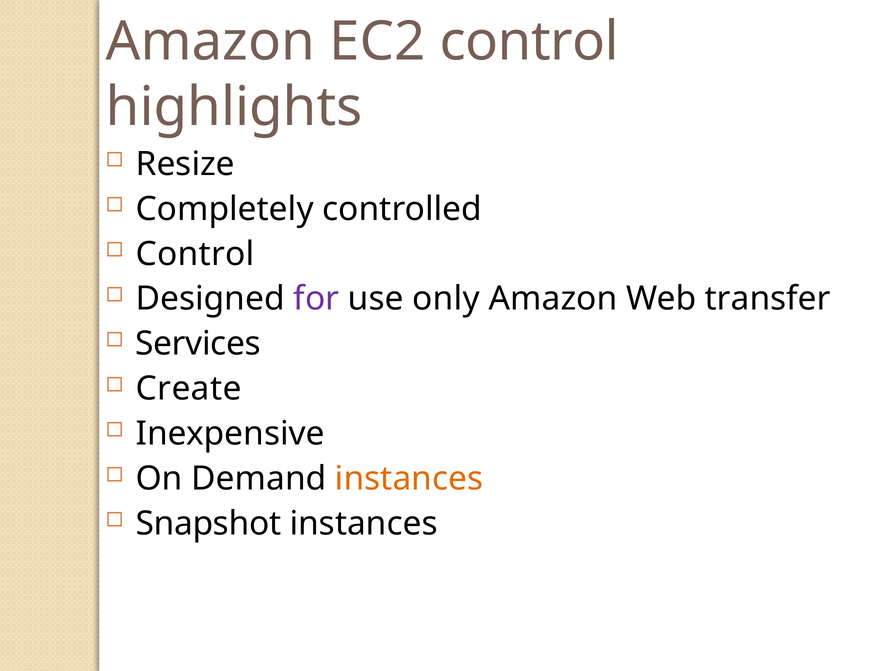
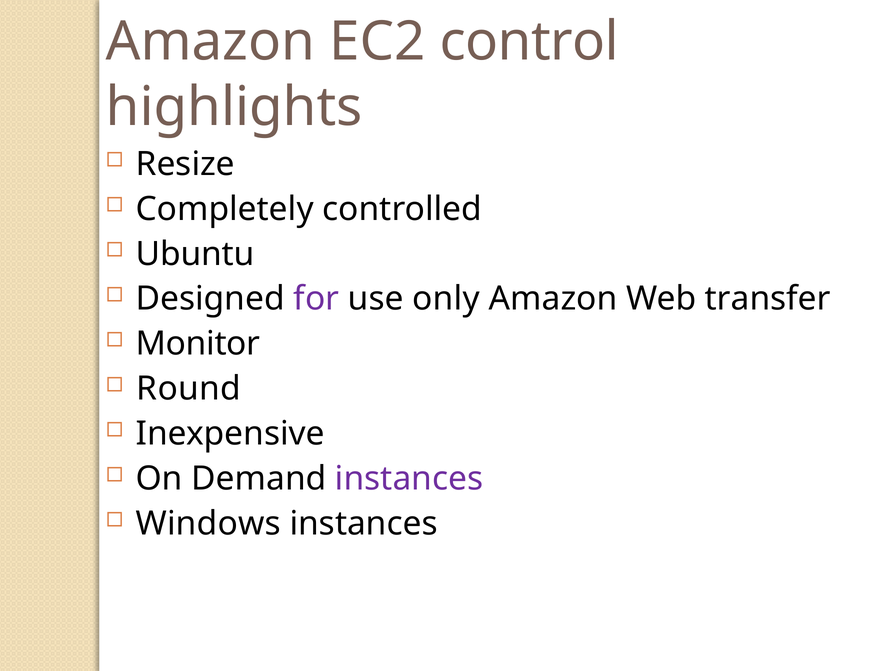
Control: Control -> Ubuntu (195, 254)
Services: Services -> Monitor (198, 344)
Create: Create -> Round (189, 389)
instances colour: orange -> purple (409, 479)
Snapshot: Snapshot -> Windows (208, 524)
